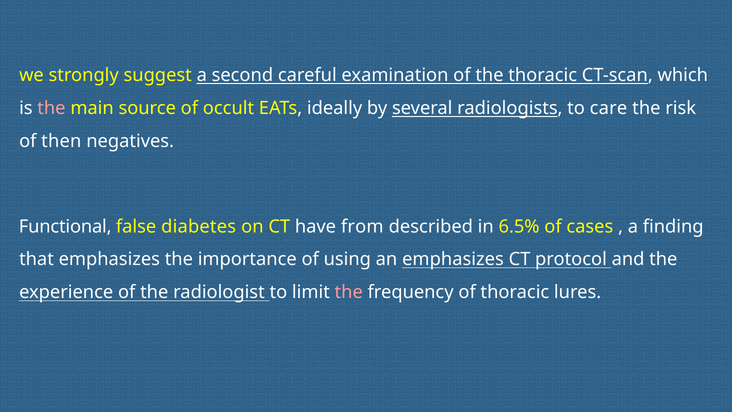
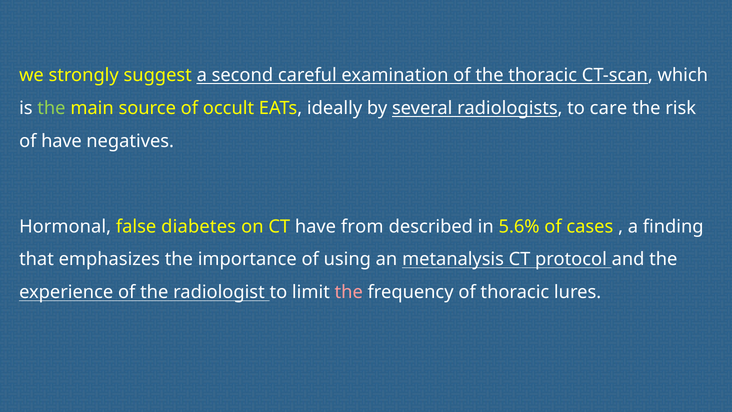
the colour: pink -> light green (51, 108)
of then: then -> have (61, 141)
Functional: Functional -> Hormonal (65, 226)
6.5%: 6.5% -> 5.6% (519, 226)
an emphasizes: emphasizes -> metanalysis (453, 259)
